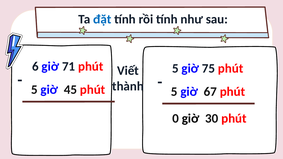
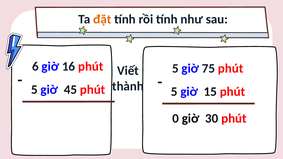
đặt colour: blue -> orange (102, 19)
71: 71 -> 16 (69, 67)
67: 67 -> 15 (210, 92)
